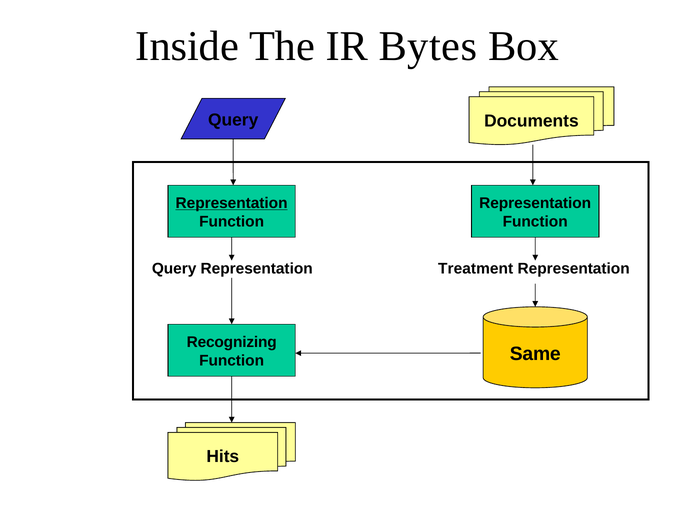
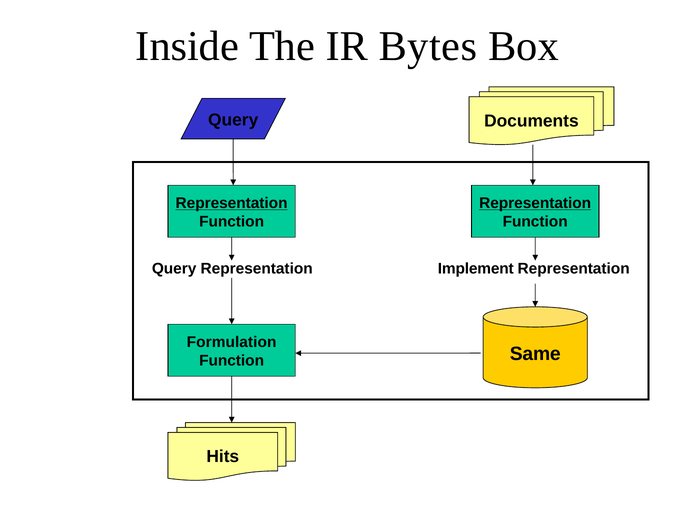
Representation underline: none -> present (535, 203)
Treatment: Treatment -> Implement (476, 269)
Recognizing: Recognizing -> Formulation (232, 342)
